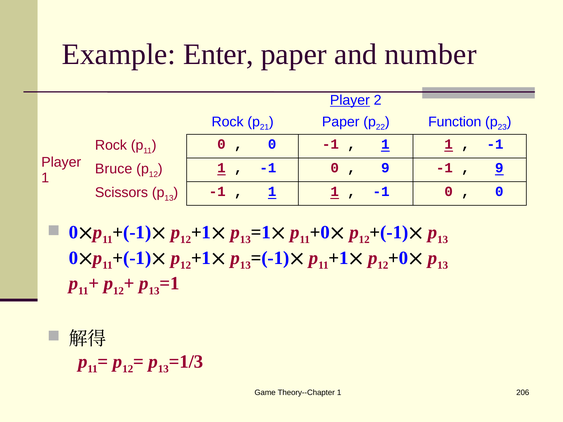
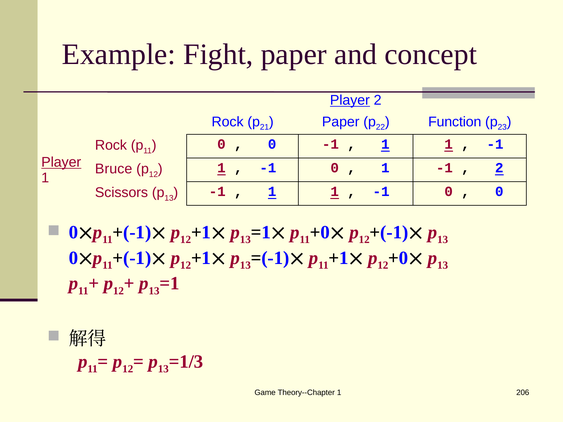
Enter: Enter -> Fight (218, 54)
number: number -> concept (431, 54)
Player underline: none -> present (61, 162)
9: 9 -> 1 (385, 168)
9: 9 -> 2 (499, 168)
